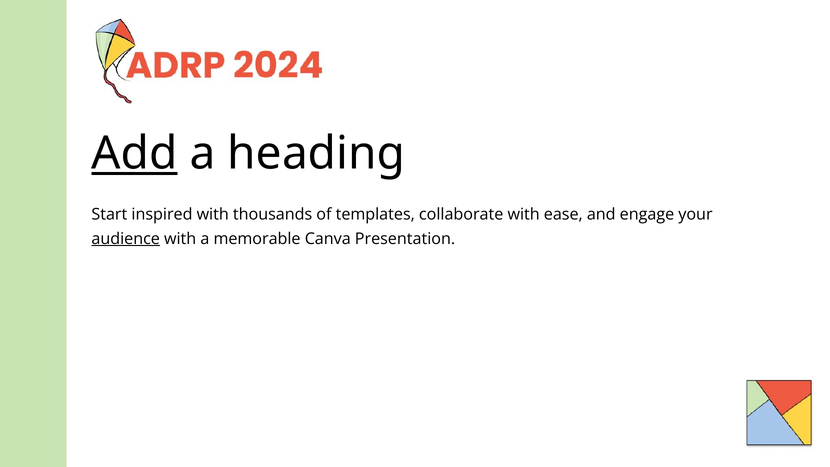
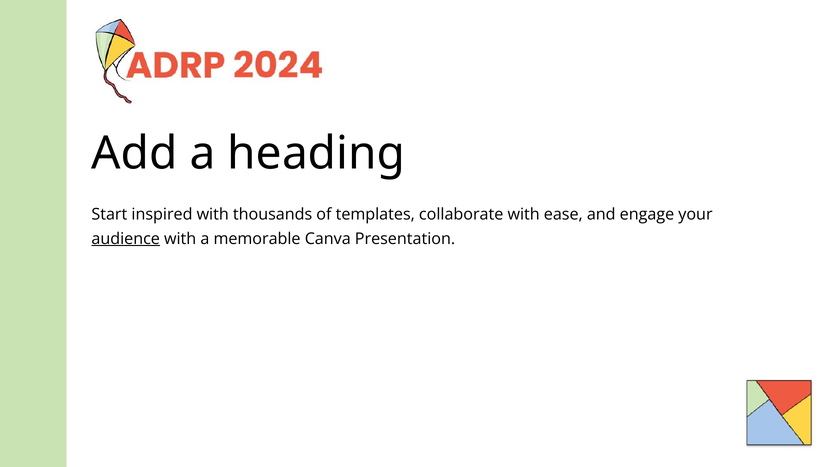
Add underline: present -> none (135, 154)
